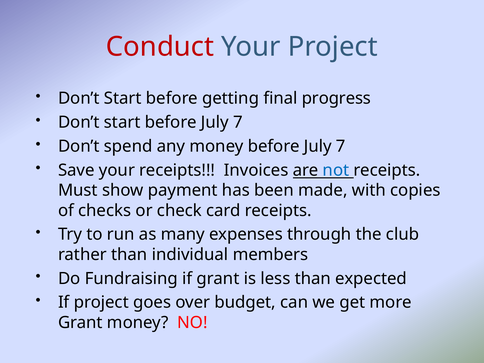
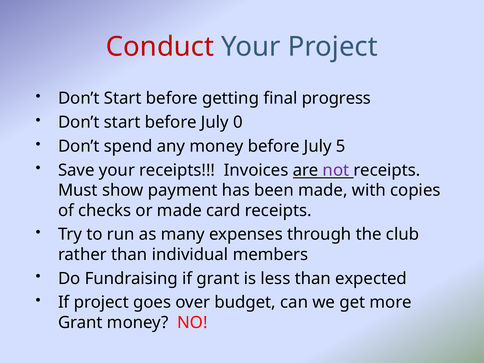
start before July 7: 7 -> 0 (238, 122)
money before July 7: 7 -> 5 (341, 146)
not colour: blue -> purple (336, 170)
or check: check -> made (179, 210)
